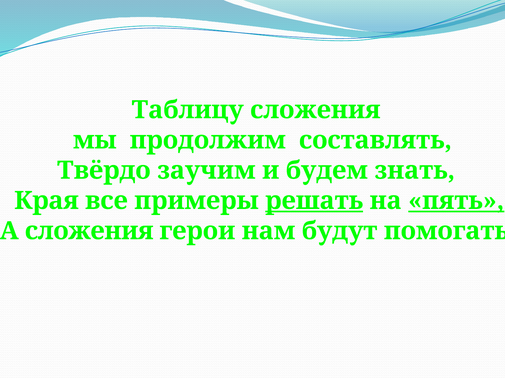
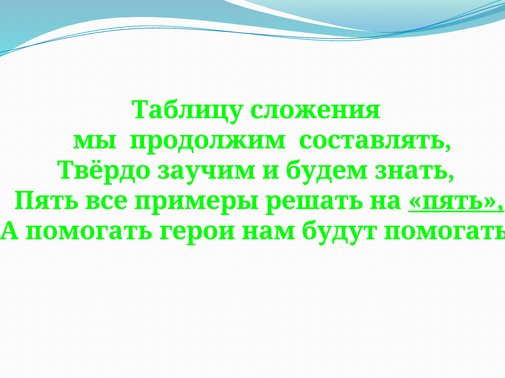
Края: Края -> Пять (46, 201)
решать underline: present -> none (314, 201)
А сложения: сложения -> помогать (89, 231)
